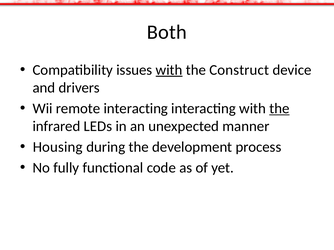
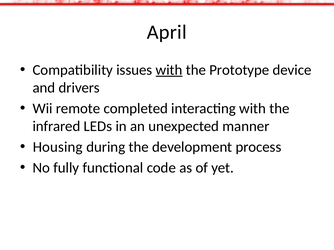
Both: Both -> April (167, 32)
Construct: Construct -> Prototype (239, 70)
remote interacting: interacting -> completed (136, 109)
the underline: present -> none (279, 109)
